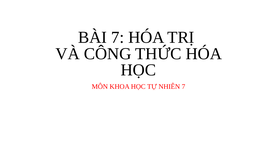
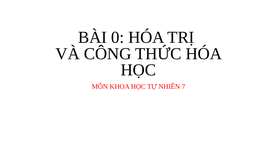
BÀI 7: 7 -> 0 (118, 37)
